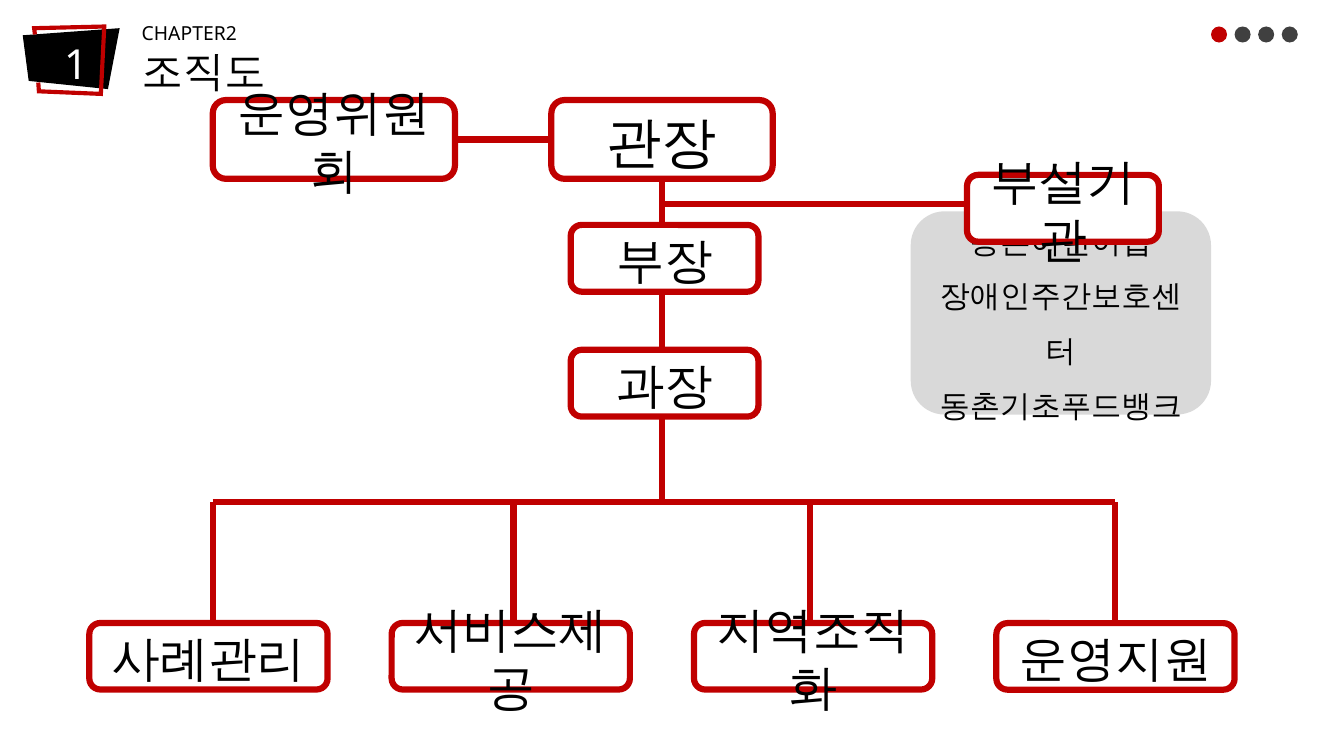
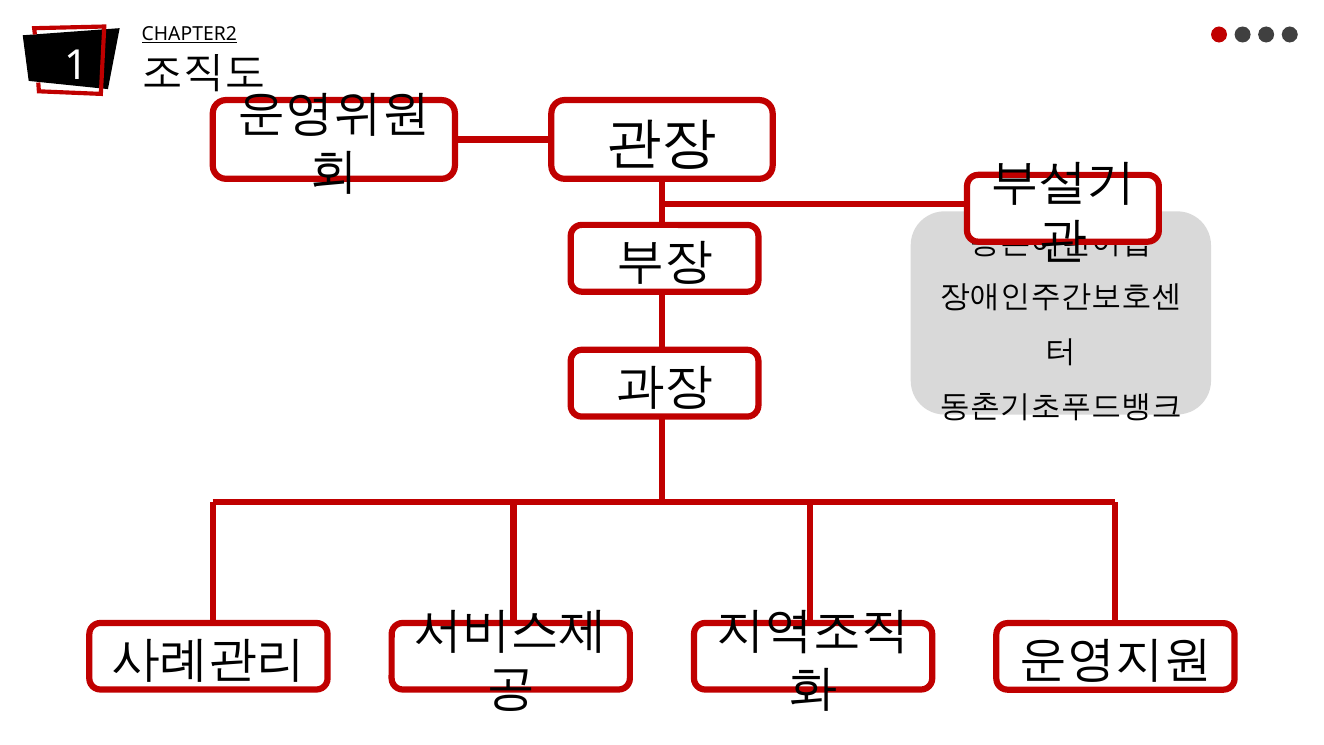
CHAPTER2 underline: none -> present (189, 34)
